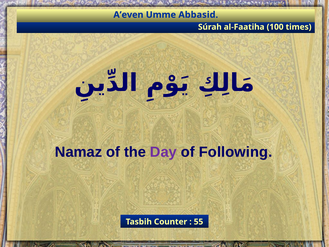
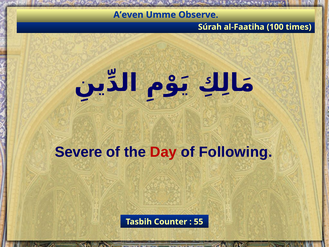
Abbasid: Abbasid -> Observe (198, 15)
Namaz: Namaz -> Severe (79, 152)
Day colour: purple -> red (163, 152)
